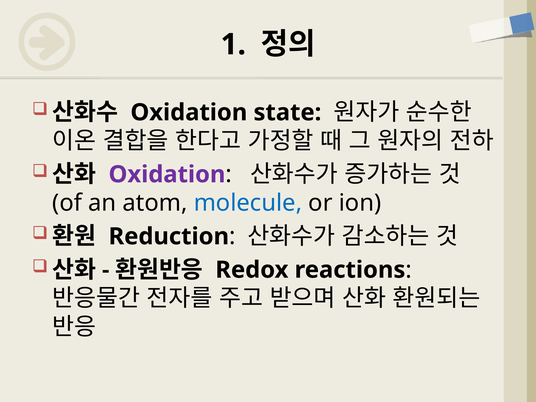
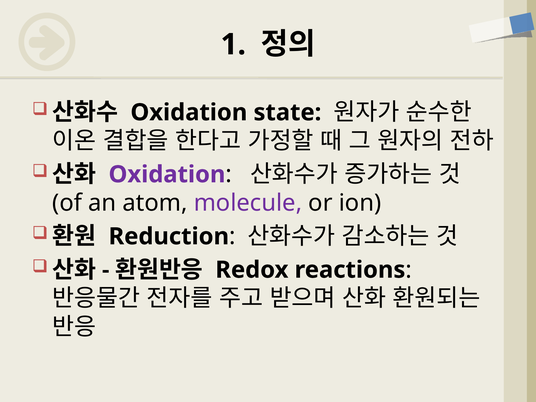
molecule colour: blue -> purple (248, 203)
